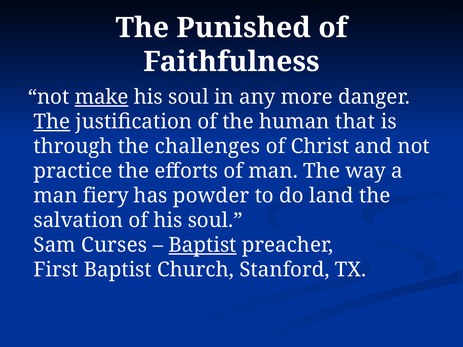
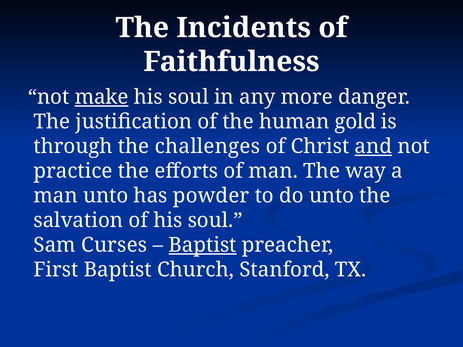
Punished: Punished -> Incidents (244, 28)
The underline: present -> none (52, 122)
that: that -> gold (355, 122)
and underline: none -> present (373, 147)
man fiery: fiery -> unto (106, 196)
do land: land -> unto (332, 196)
